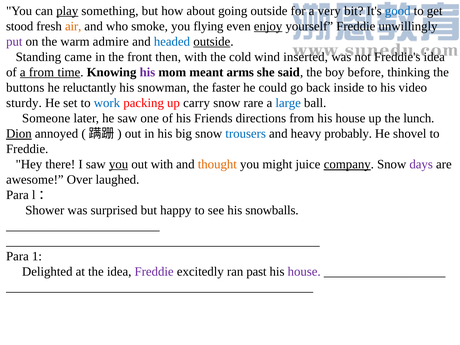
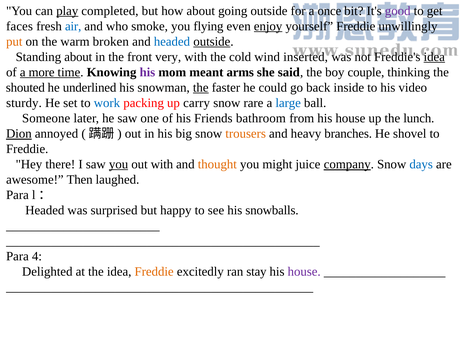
something: something -> completed (110, 11)
very: very -> once (329, 11)
good colour: blue -> purple (398, 11)
stood: stood -> faces (20, 26)
air colour: orange -> blue (73, 26)
put colour: purple -> orange (14, 41)
admire: admire -> broken (111, 41)
Standing came: came -> about (78, 57)
then: then -> very (168, 57)
idea underline: none -> present (434, 57)
a from: from -> more (42, 72)
before: before -> couple (366, 72)
buttons: buttons -> shouted (25, 88)
reluctantly: reluctantly -> underlined (90, 88)
the underline: none -> present (201, 88)
directions: directions -> bathroom (261, 118)
trousers colour: blue -> orange (246, 134)
probably: probably -> branches (348, 134)
days colour: purple -> blue (421, 164)
Over: Over -> Then (80, 180)
Shower: Shower -> Headed (45, 210)
1: 1 -> 4 (37, 256)
Freddie colour: purple -> orange (154, 272)
past: past -> stay (256, 272)
